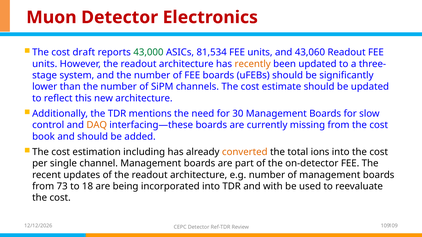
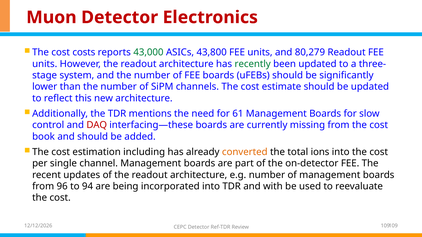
draft: draft -> costs (84, 52)
81,534: 81,534 -> 43,800 (212, 52)
43,060: 43,060 -> 80,279 (310, 52)
recently colour: orange -> green (253, 64)
30: 30 -> 61 (238, 114)
DAQ colour: orange -> red (97, 125)
73: 73 -> 96 (62, 187)
18: 18 -> 94 (88, 187)
